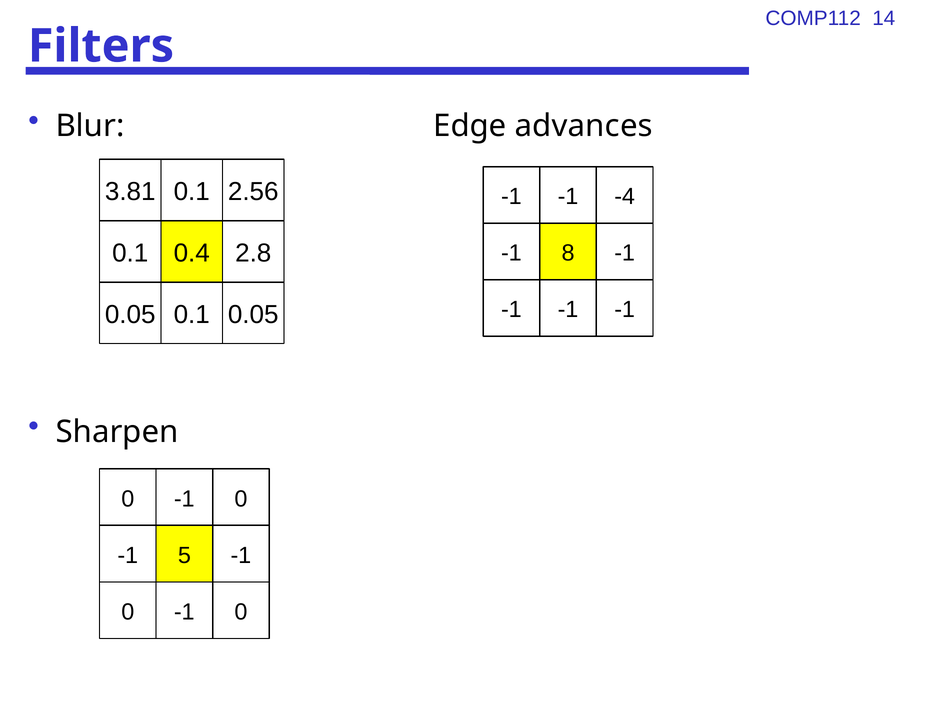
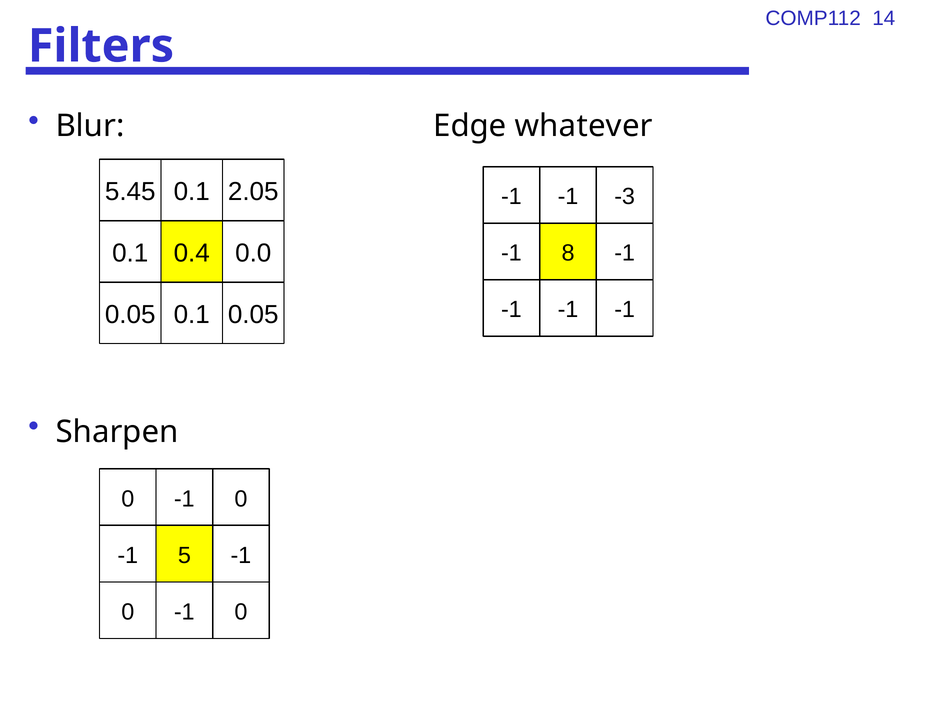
advances: advances -> whatever (584, 126)
3.81: 3.81 -> 5.45 (130, 192)
2.56: 2.56 -> 2.05 (253, 192)
-4: -4 -> -3 (625, 197)
2.8: 2.8 -> 0.0 (253, 254)
